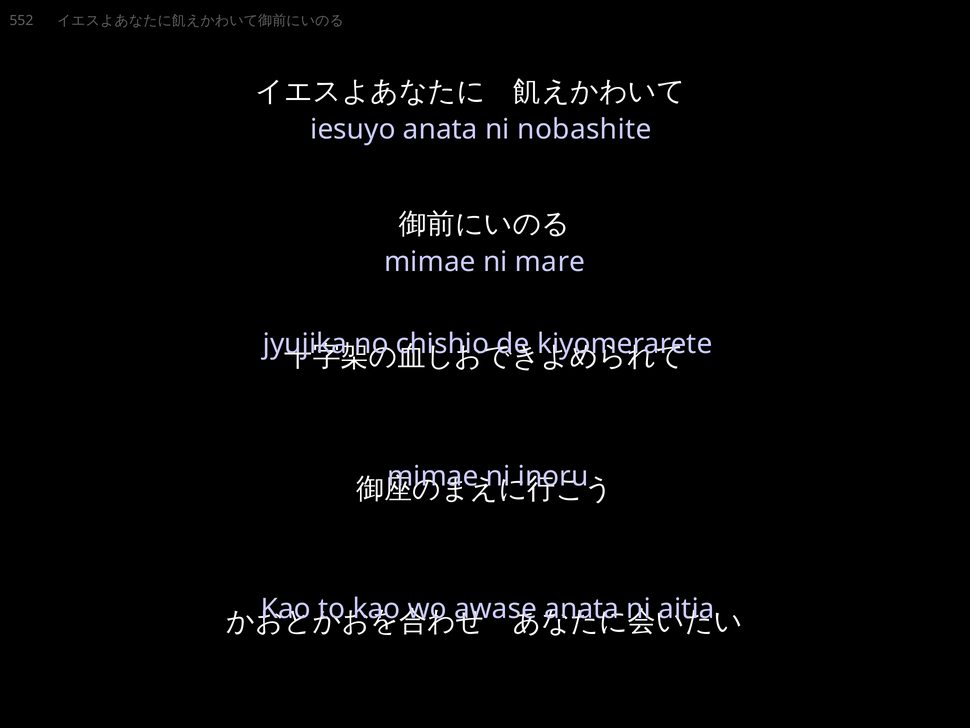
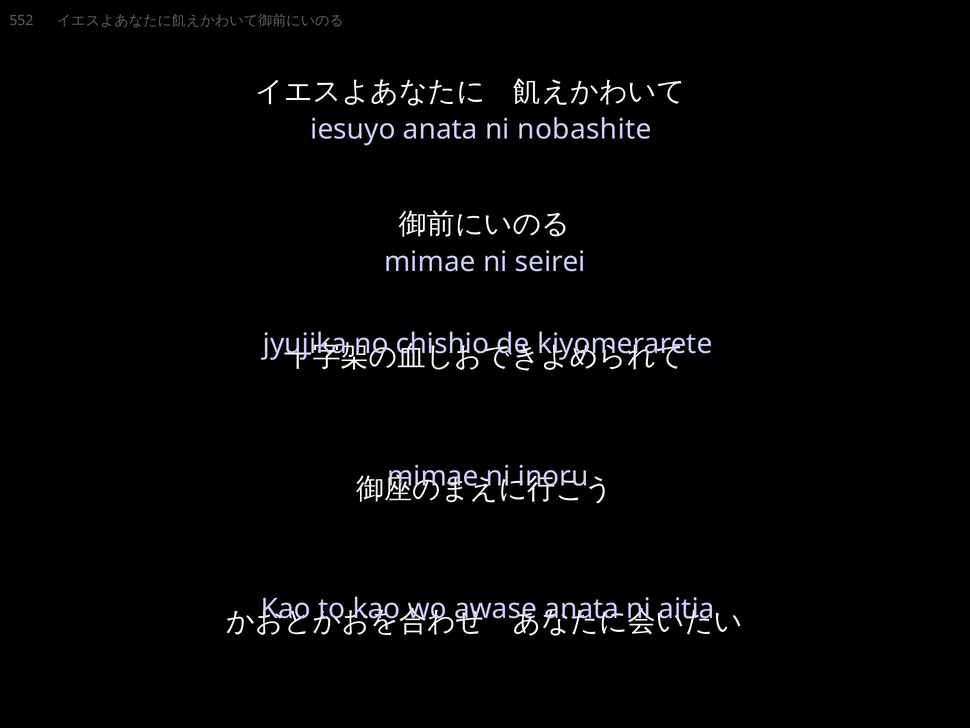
mare: mare -> seirei (550, 262)
